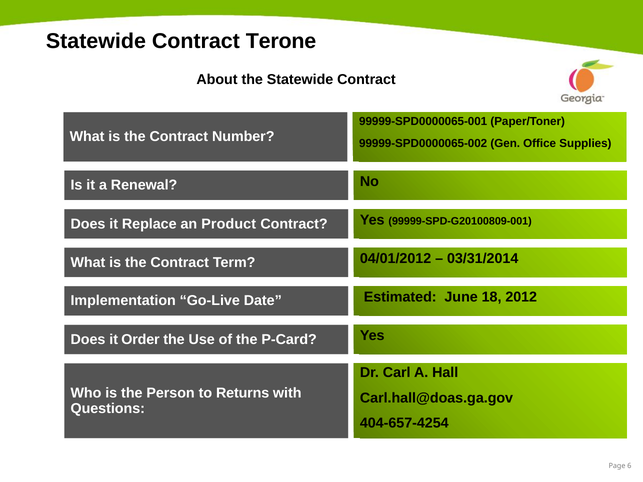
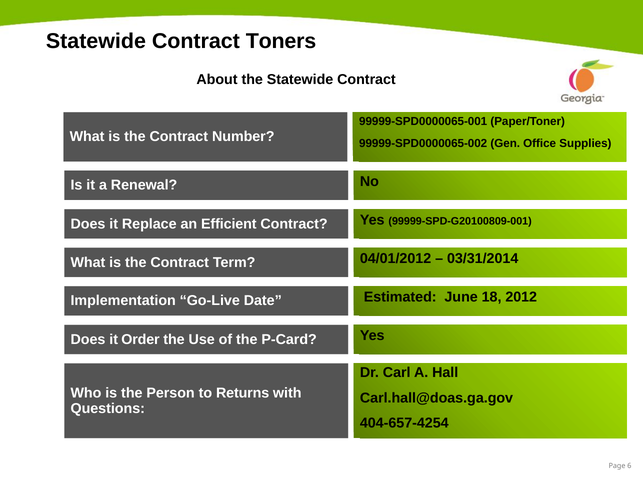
Terone: Terone -> Toners (281, 41)
Product: Product -> Efficient (229, 224)
